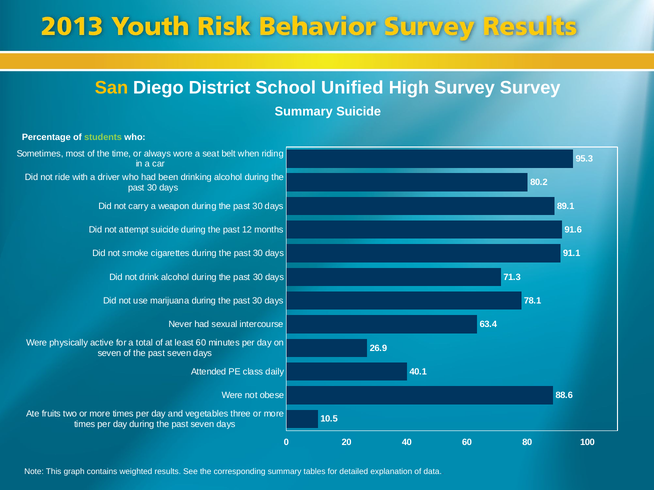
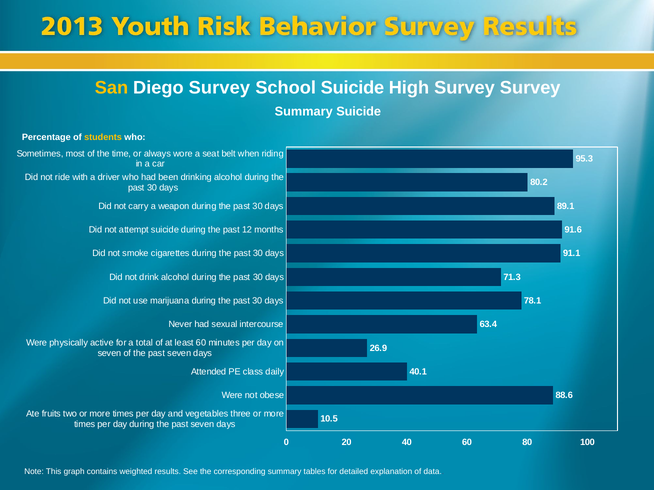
Diego District: District -> Survey (219, 88)
School Unified: Unified -> Suicide (352, 88)
students colour: light green -> yellow (103, 138)
